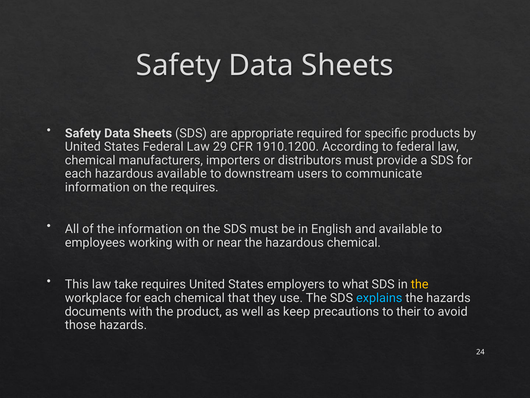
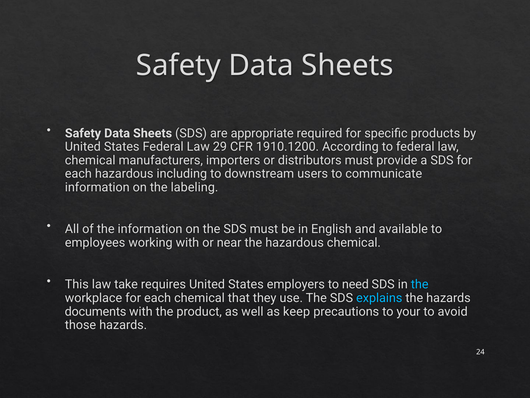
hazardous available: available -> including (182, 174)
the requires: requires -> labeling (194, 187)
what: what -> need (355, 284)
the colour: yellow -> light blue (420, 284)
their: their -> your (408, 311)
